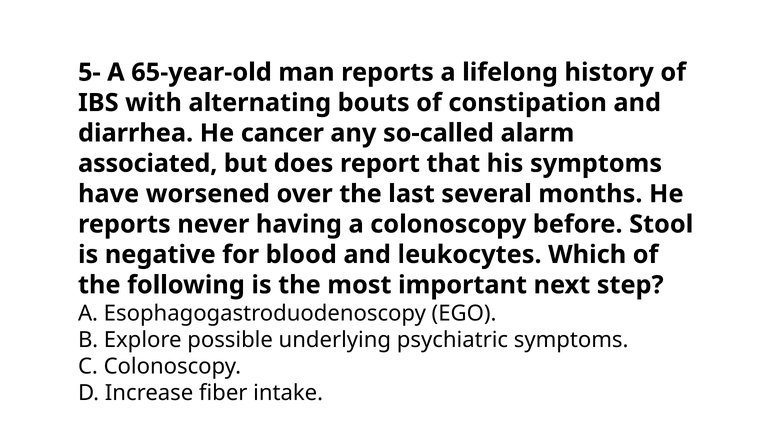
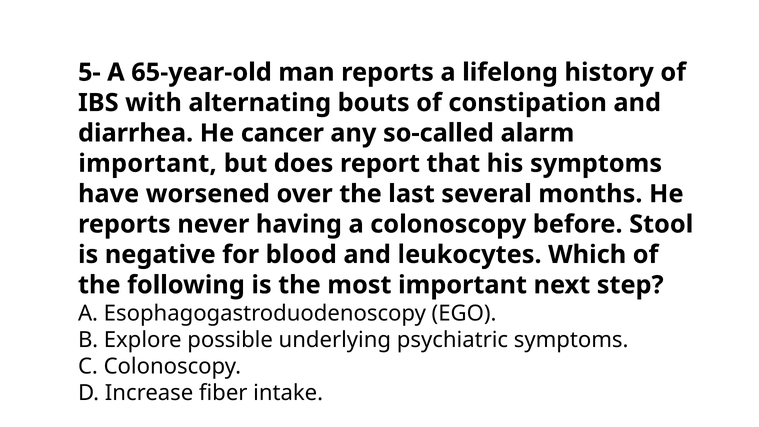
associated: associated -> important (147, 163)
